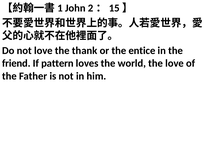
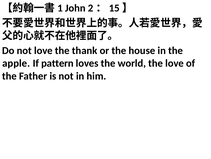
entice: entice -> house (142, 50)
friend: friend -> apple (16, 63)
